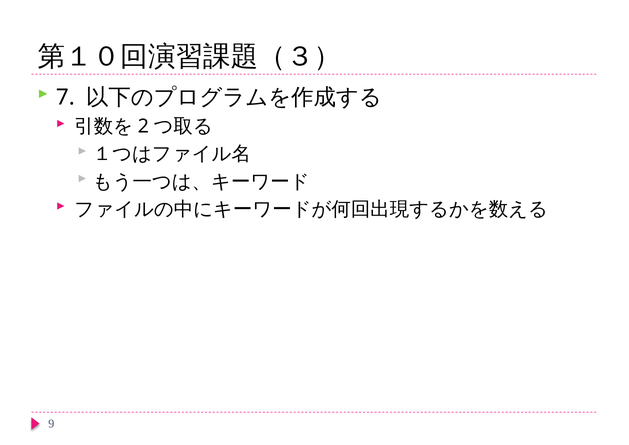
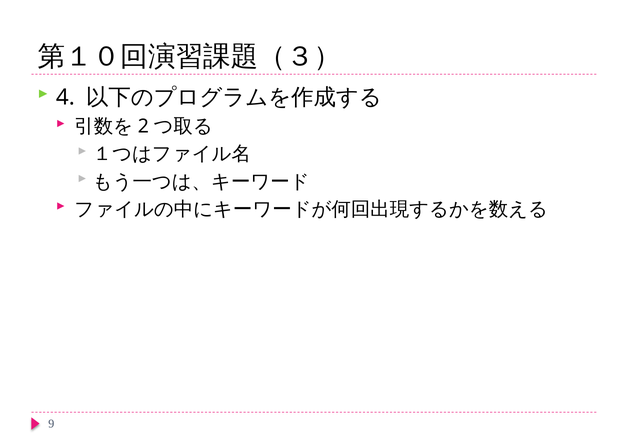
7: 7 -> 4 (65, 97)
